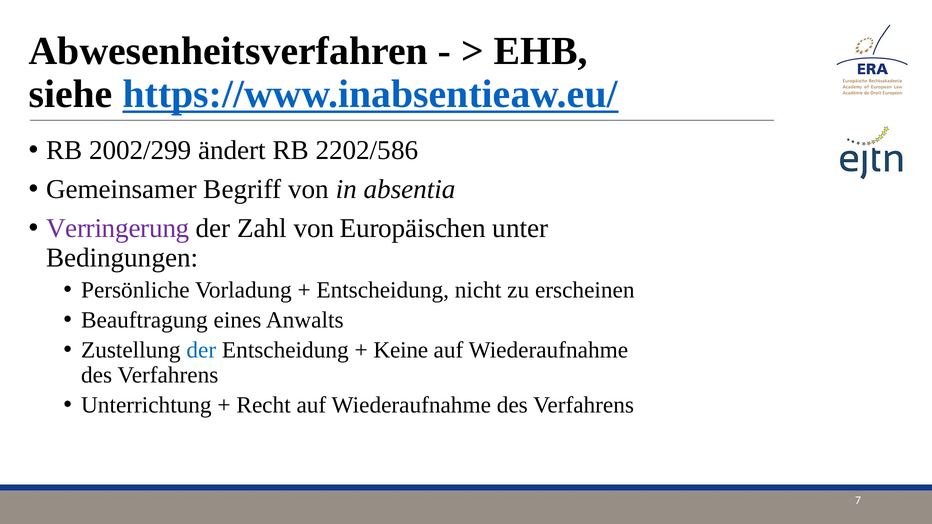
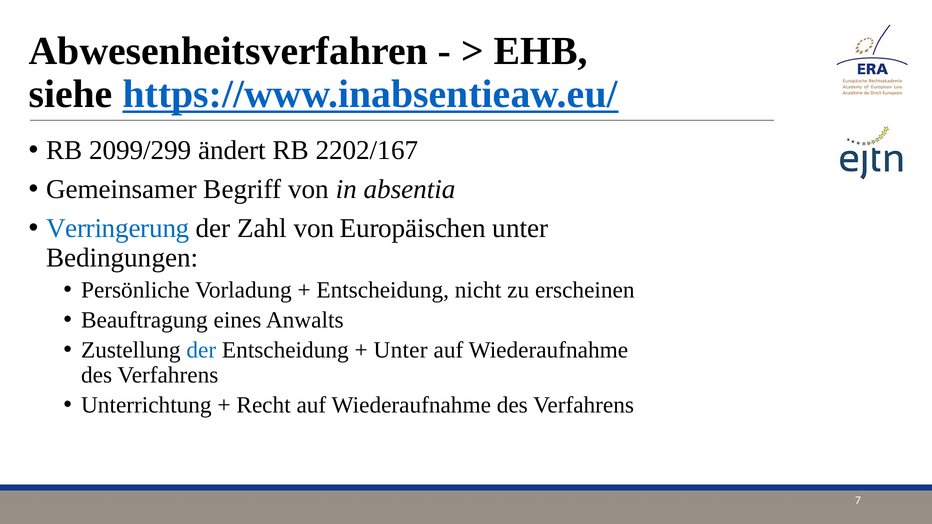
2002/299: 2002/299 -> 2099/299 (140, 150)
2202/586: 2202/586 -> 2202/167 (367, 150)
Verringerung colour: purple -> blue (118, 229)
Keine: Keine -> Unter (401, 350)
